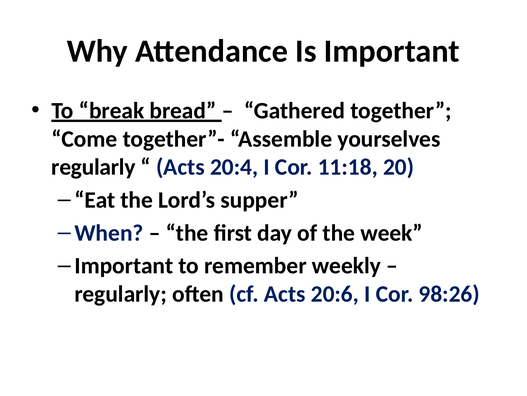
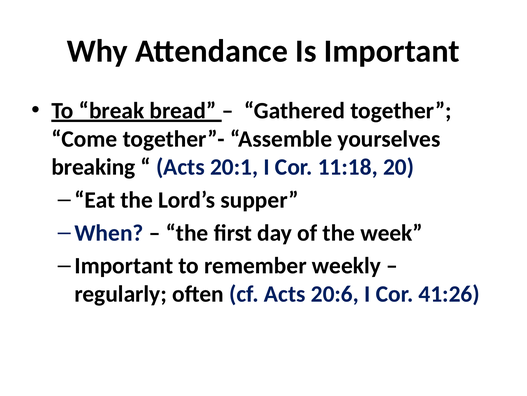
regularly: regularly -> breaking (93, 167)
20:4: 20:4 -> 20:1 (234, 167)
98:26: 98:26 -> 41:26 (449, 293)
